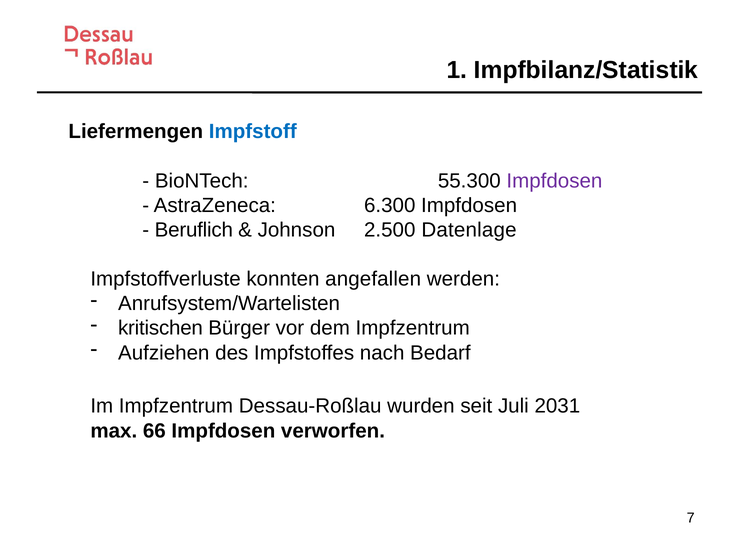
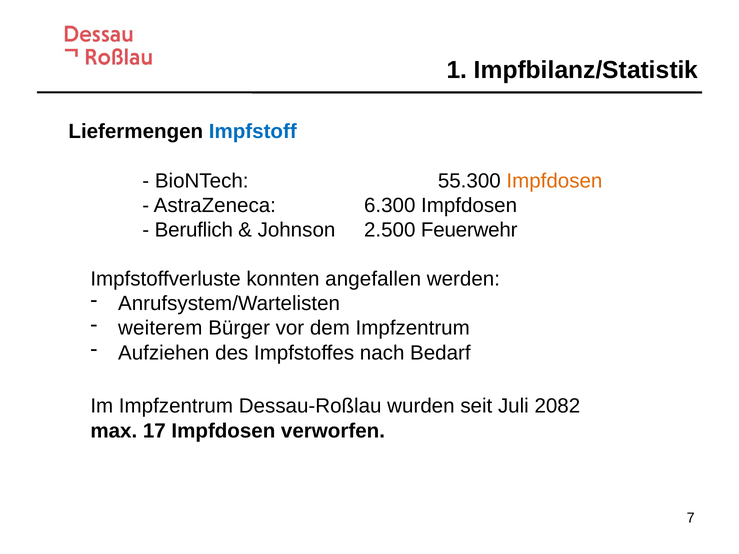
Impfdosen colour: purple -> orange (554, 181)
Datenlage: Datenlage -> Feuerwehr (469, 230)
kritischen: kritischen -> weiterem (160, 328)
2031: 2031 -> 2082 (557, 406)
66: 66 -> 17 (154, 431)
